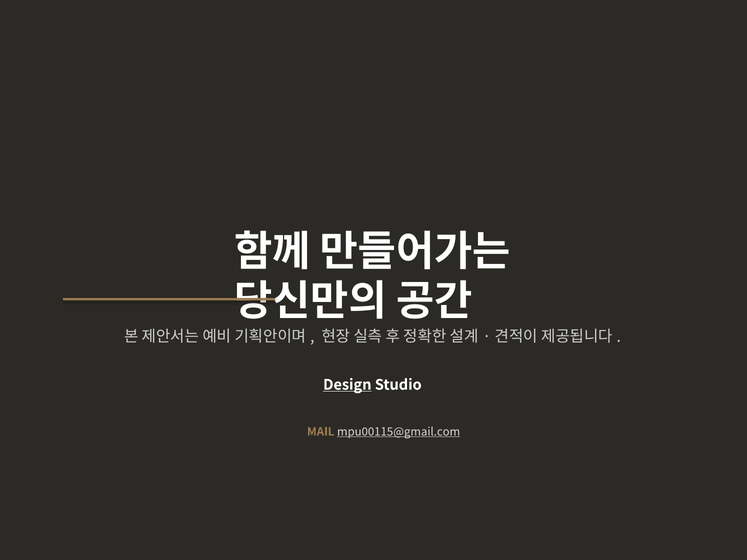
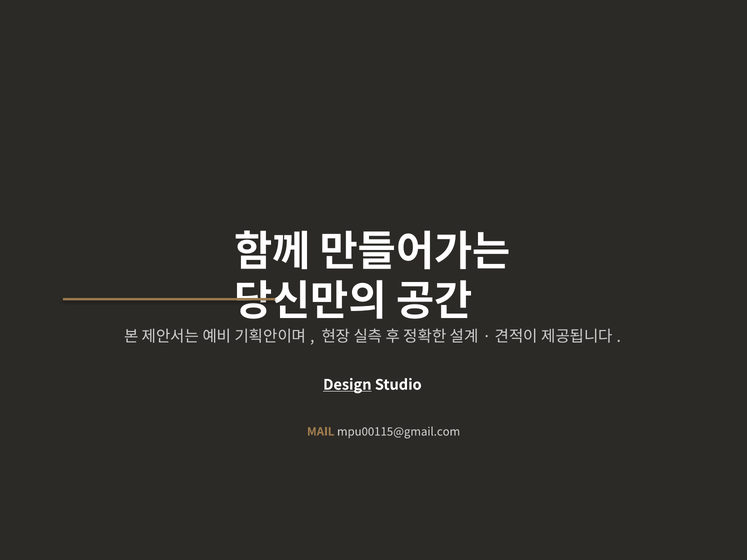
mpu00115@gmail.com underline: present -> none (399, 432)
